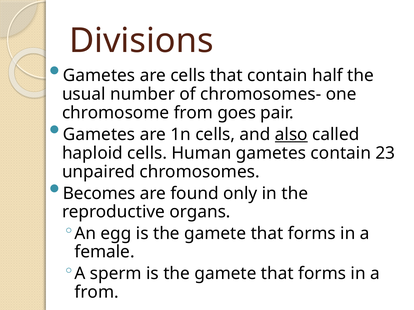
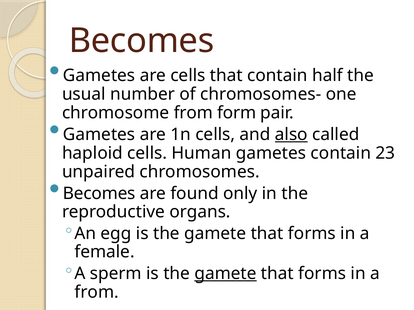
Divisions: Divisions -> Becomes (142, 41)
goes: goes -> form (237, 113)
gamete underline: none -> present (225, 274)
